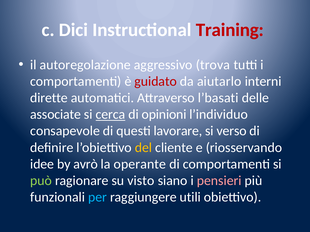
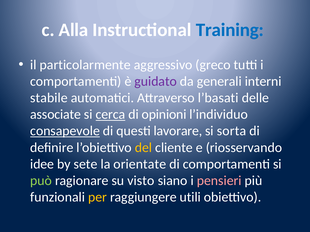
Dici: Dici -> Alla (73, 30)
Training colour: red -> blue (230, 30)
autoregolazione: autoregolazione -> particolarmente (85, 65)
trova: trova -> greco (213, 65)
guidato colour: red -> purple (156, 82)
aiutarlo: aiutarlo -> generali (219, 82)
dirette: dirette -> stabile (49, 98)
consapevole underline: none -> present (65, 131)
verso: verso -> sorta (232, 131)
avrò: avrò -> sete (86, 164)
operante: operante -> orientate (140, 164)
per colour: light blue -> yellow (97, 197)
